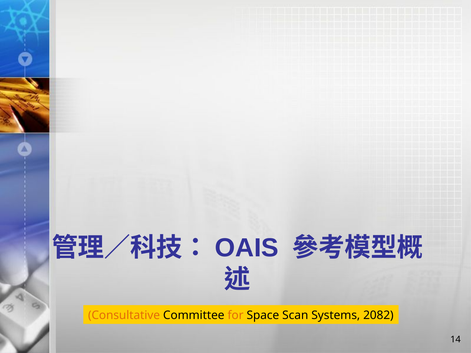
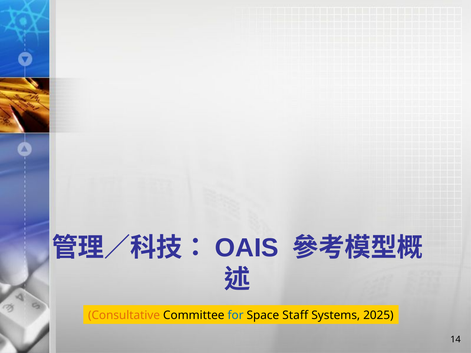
for colour: orange -> blue (236, 316)
Scan: Scan -> Staff (295, 316)
2082: 2082 -> 2025 (378, 316)
